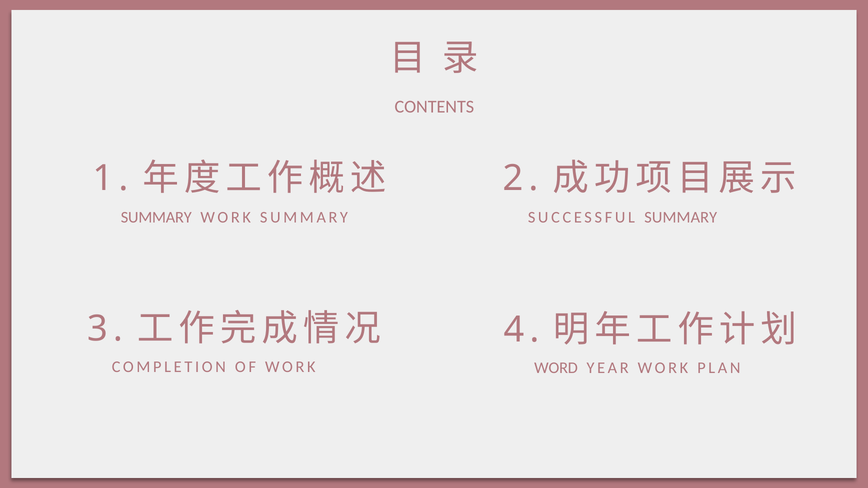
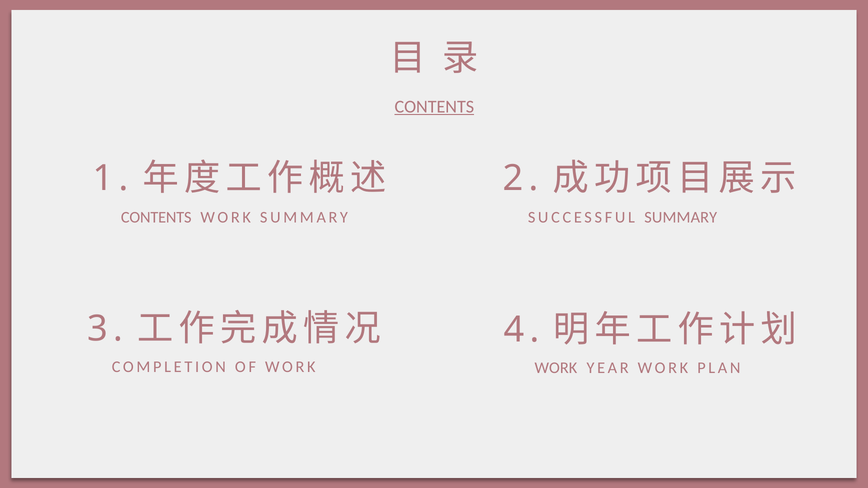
CONTENTS underline: none -> present (434, 107)
SUMMARY: SUMMARY -> CONTENTS (156, 218)
WORD: WORD -> WORK (556, 368)
